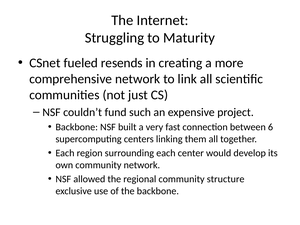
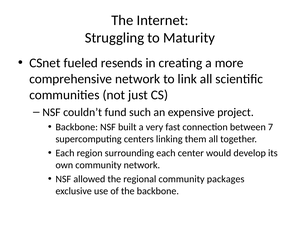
6: 6 -> 7 (271, 127)
structure: structure -> packages (226, 179)
